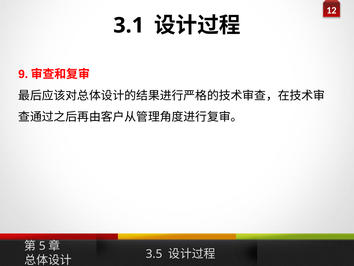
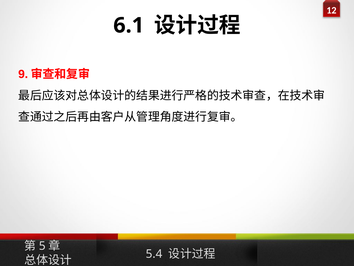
3.1: 3.1 -> 6.1 (129, 25)
3.5: 3.5 -> 5.4 (154, 254)
